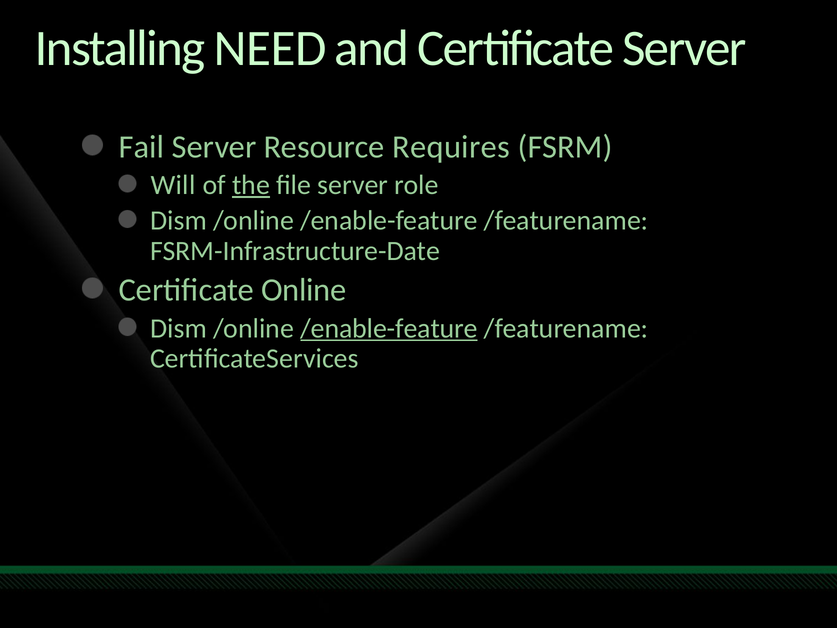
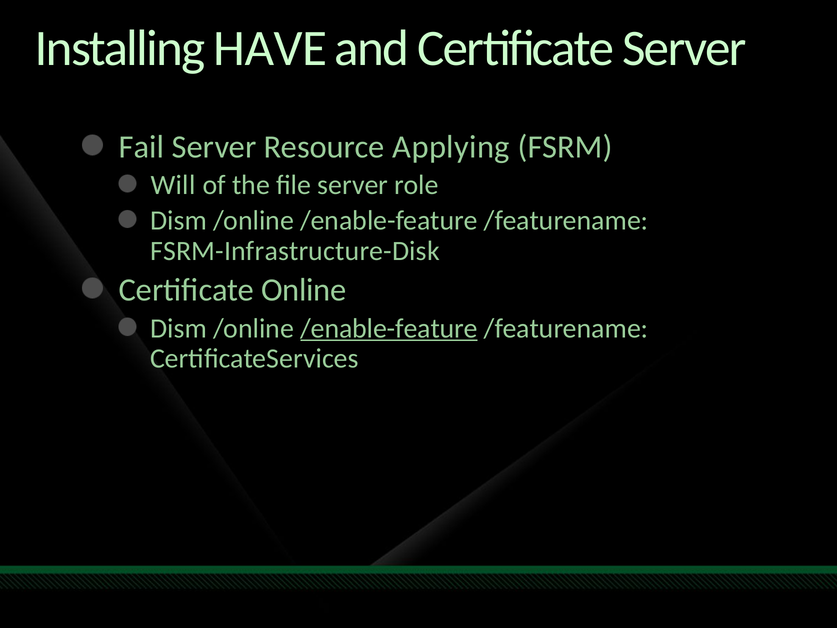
NEED: NEED -> HAVE (270, 48)
Requires: Requires -> Applying (451, 147)
the underline: present -> none (251, 185)
FSRM-Infrastructure-Date: FSRM-Infrastructure-Date -> FSRM-Infrastructure-Disk (295, 251)
